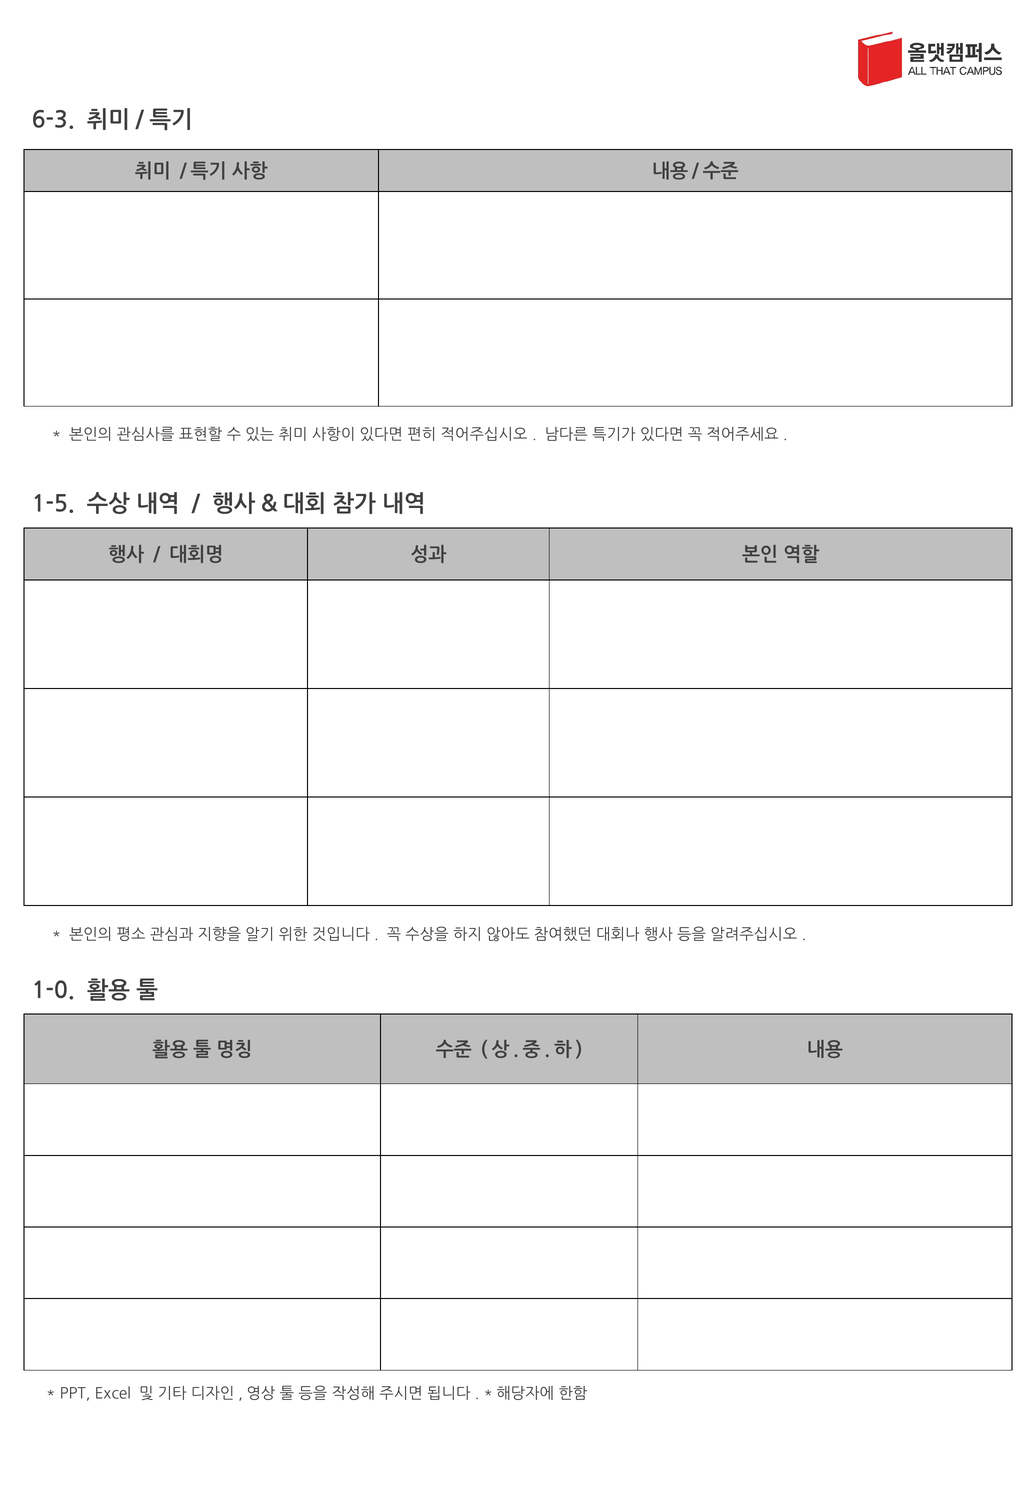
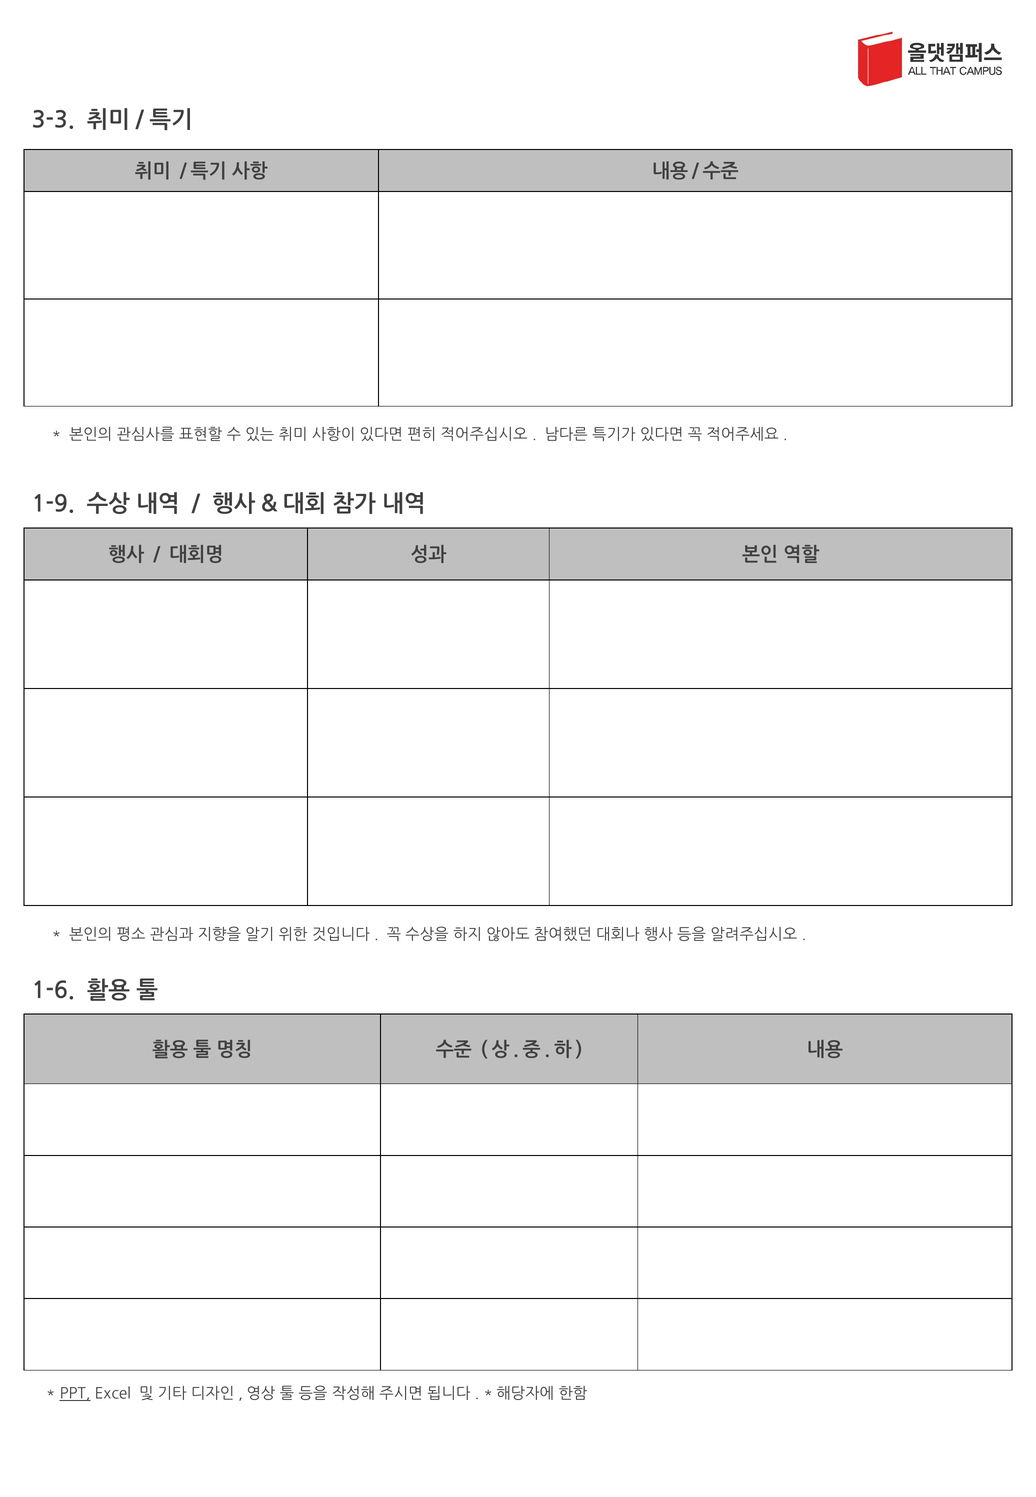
6-3: 6-3 -> 3-3 (53, 120)
1-5: 1-5 -> 1-9 (53, 504)
1-0: 1-0 -> 1-6 (53, 990)
PPT underline: none -> present (75, 1393)
